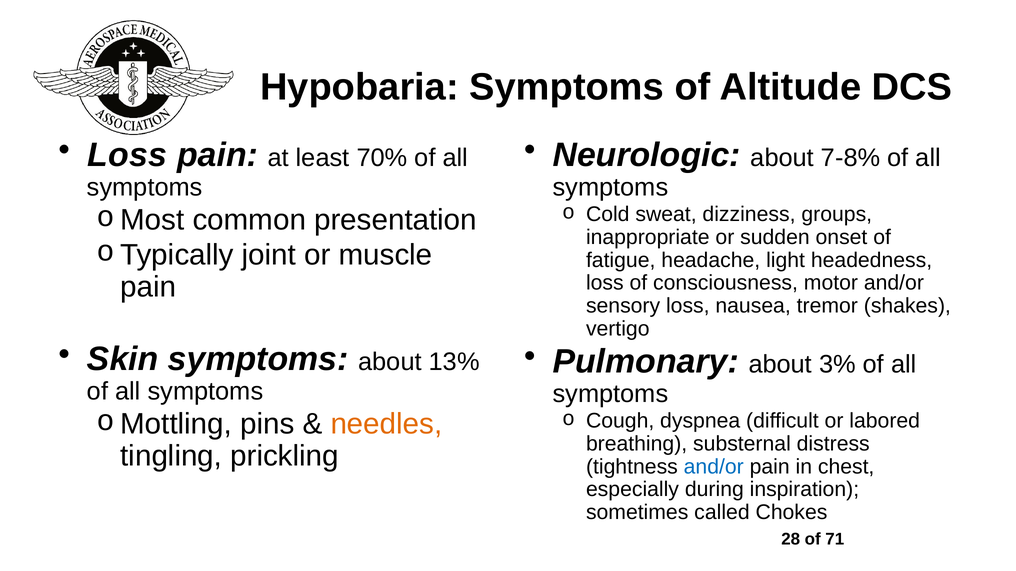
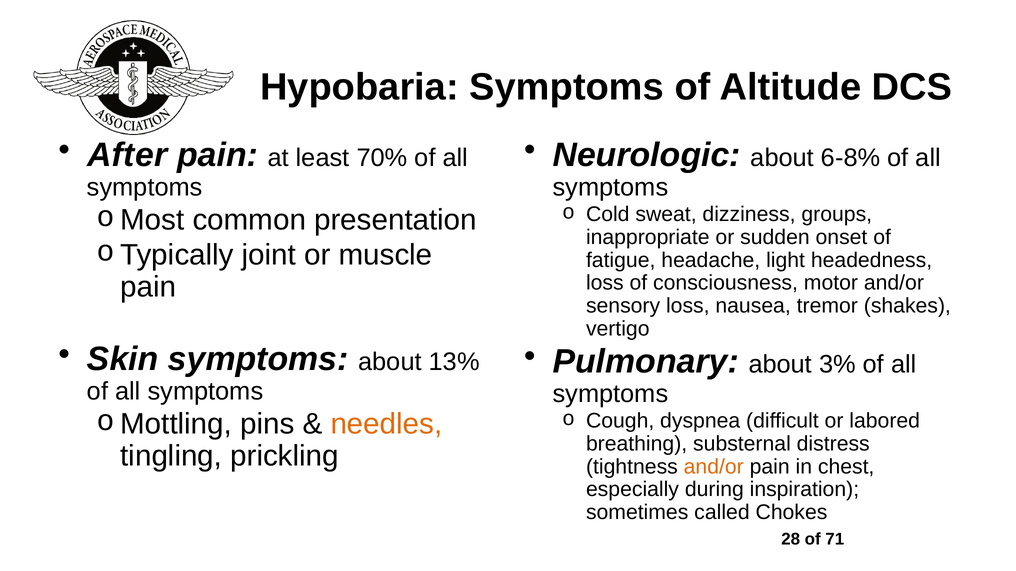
Loss: Loss -> After (127, 155)
7-8%: 7-8% -> 6-8% (851, 158)
and/or colour: blue -> orange (714, 467)
